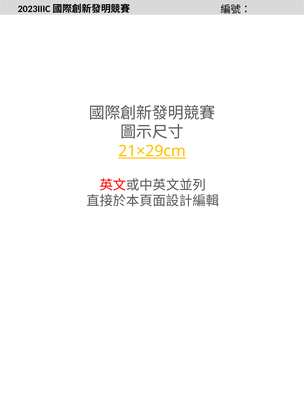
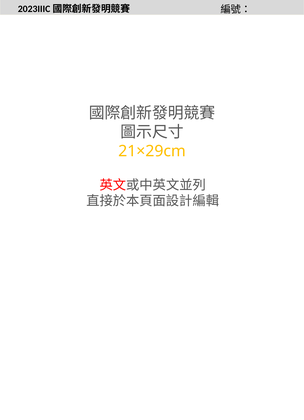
21×29cm underline: present -> none (152, 151)
